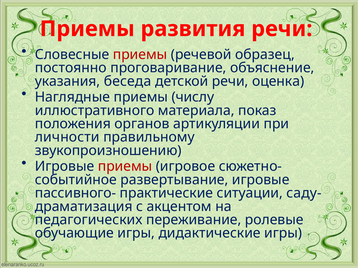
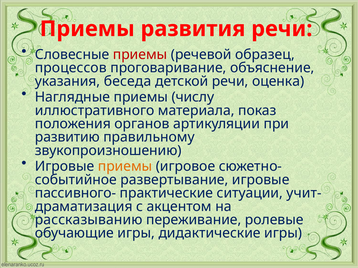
постоянно: постоянно -> процессов (71, 68)
личности: личности -> развитию (67, 137)
приемы colour: red -> orange (125, 167)
саду-: саду- -> учит- (304, 193)
педагогических: педагогических -> рассказыванию (89, 220)
